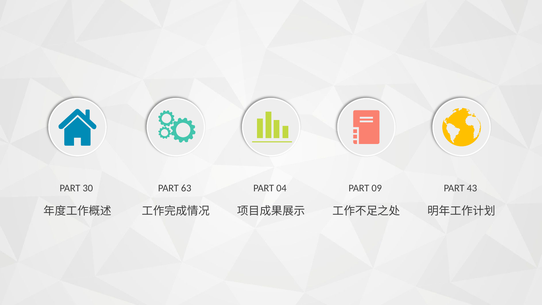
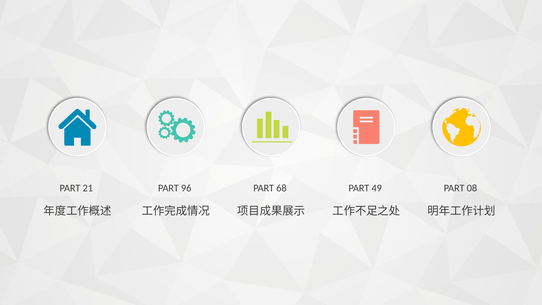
30: 30 -> 21 (88, 188)
63: 63 -> 96 (186, 188)
04: 04 -> 68 (281, 188)
09: 09 -> 49 (377, 188)
43: 43 -> 08 (472, 188)
